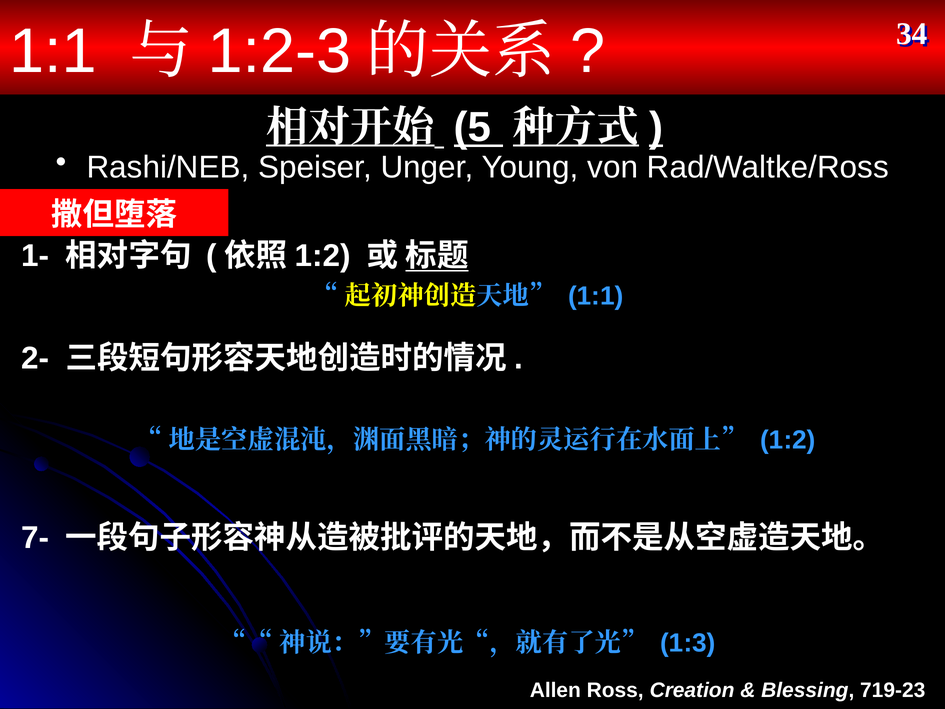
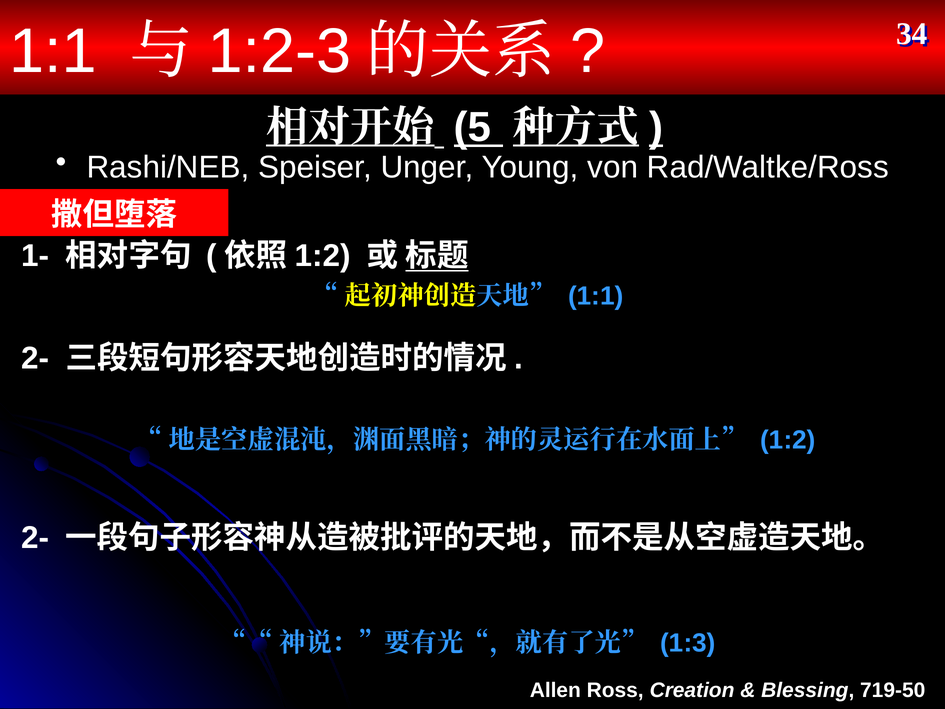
7-: 7- -> 2- (35, 538)
719-23: 719-23 -> 719-50 (893, 690)
